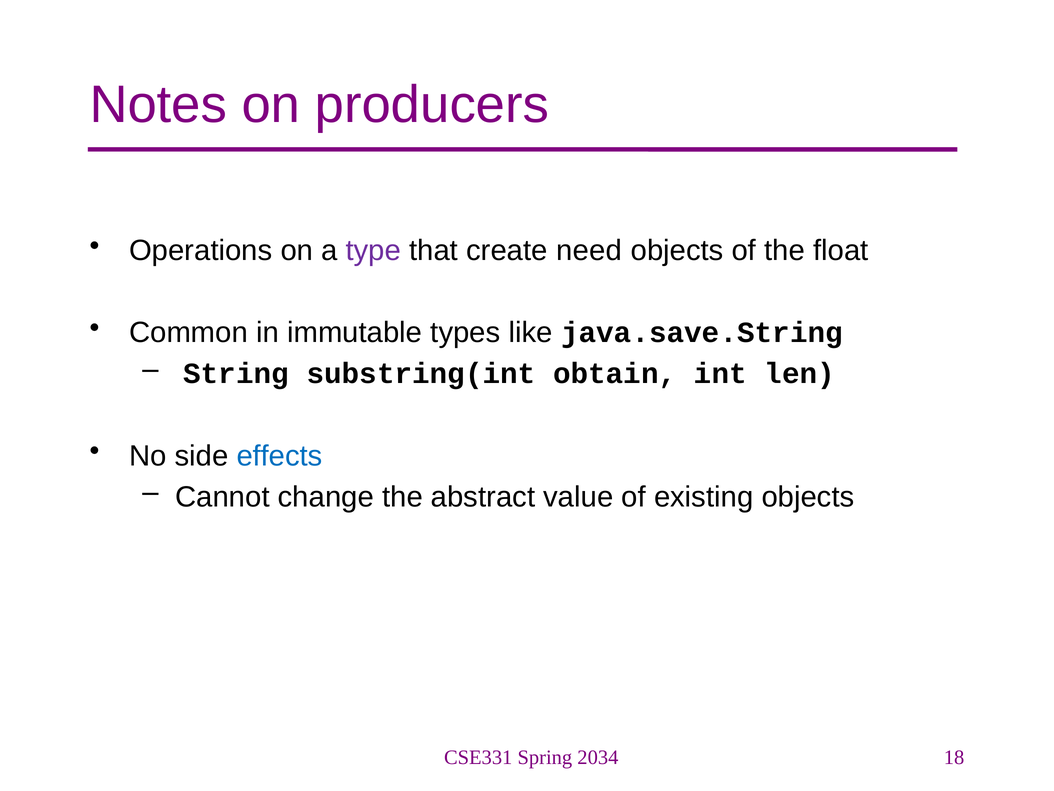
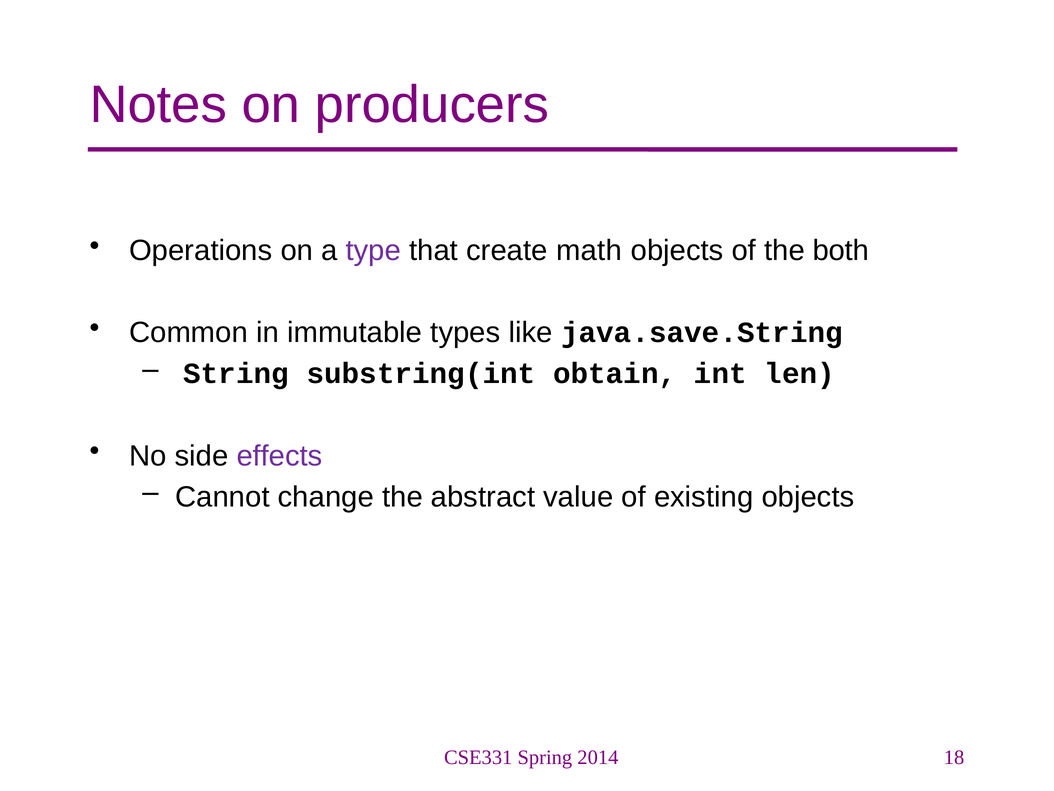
need: need -> math (589, 250)
float: float -> both (841, 250)
effects colour: blue -> purple (280, 456)
2034: 2034 -> 2014 (598, 757)
